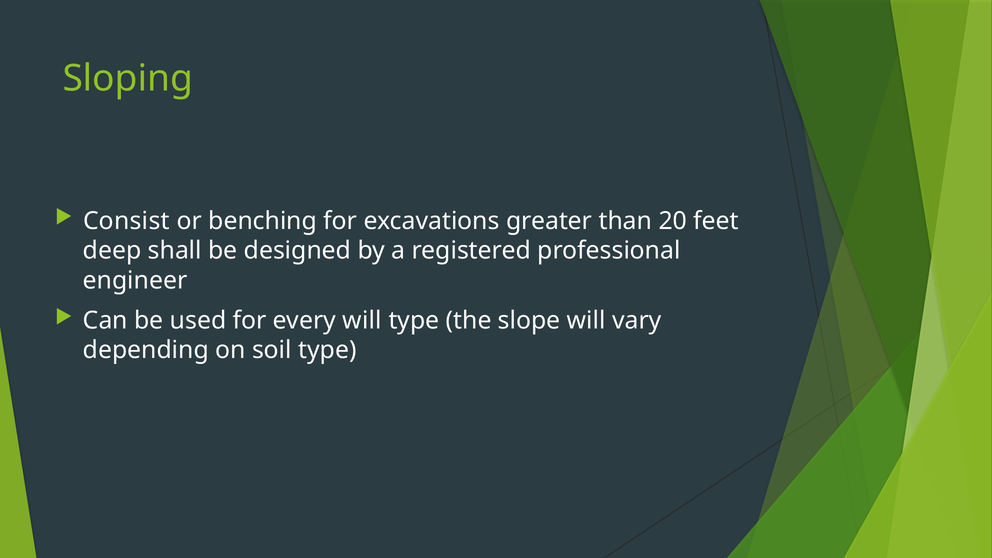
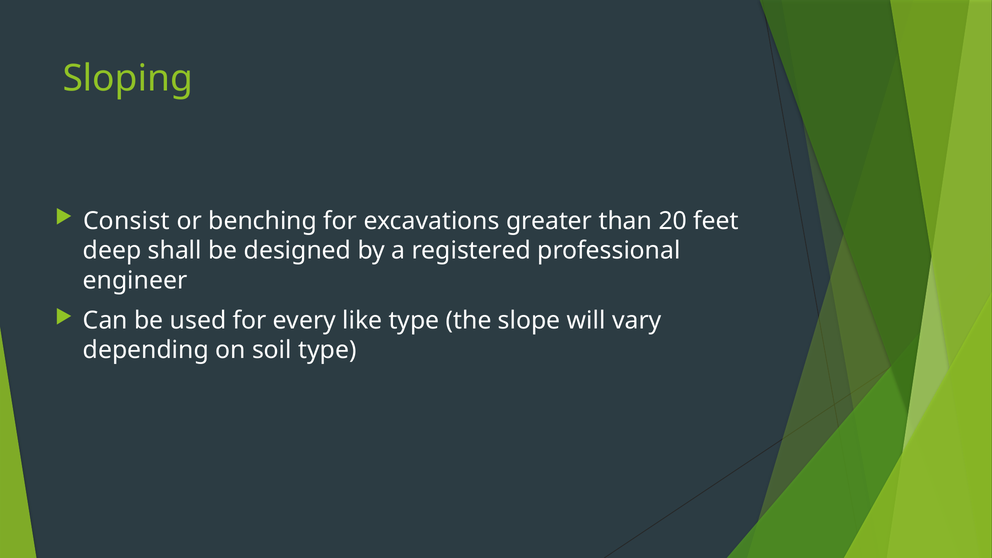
every will: will -> like (362, 321)
